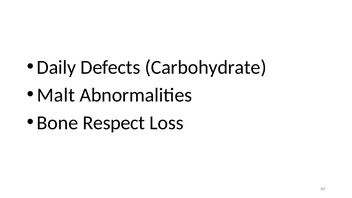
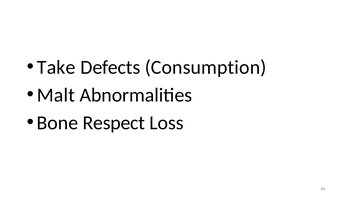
Daily: Daily -> Take (56, 67)
Carbohydrate: Carbohydrate -> Consumption (206, 67)
